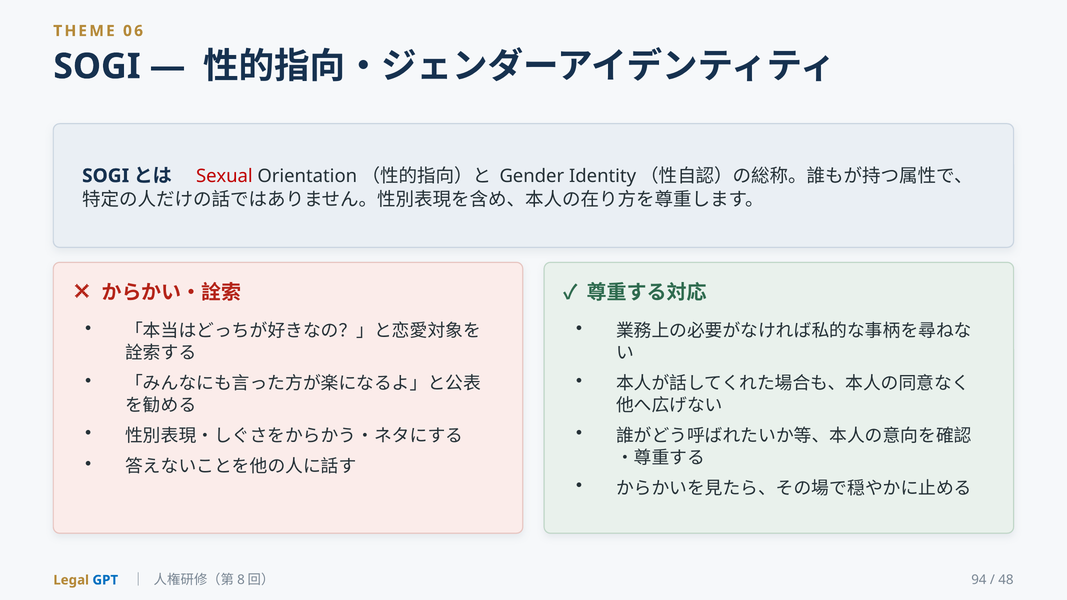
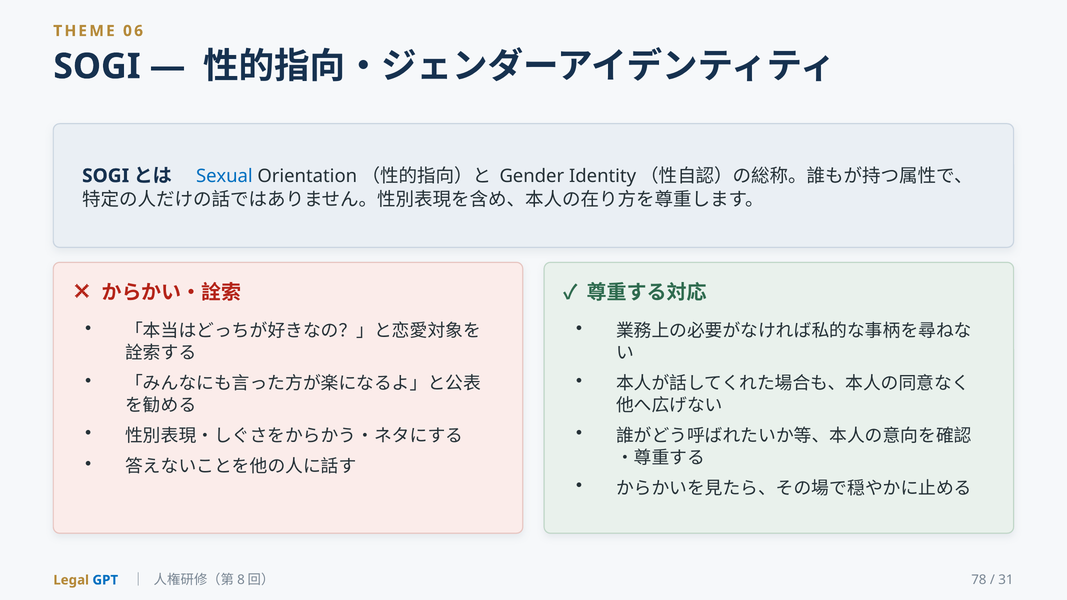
Sexual colour: red -> blue (224, 176)
94: 94 -> 78 (979, 580)
48: 48 -> 31 (1006, 580)
